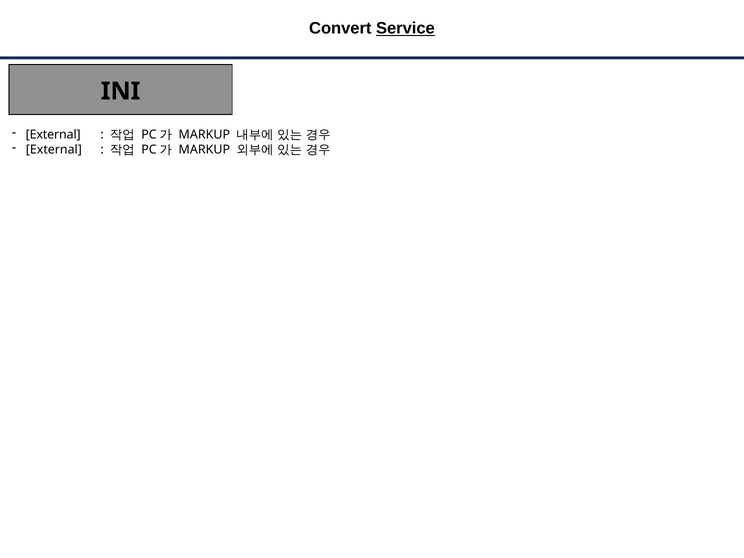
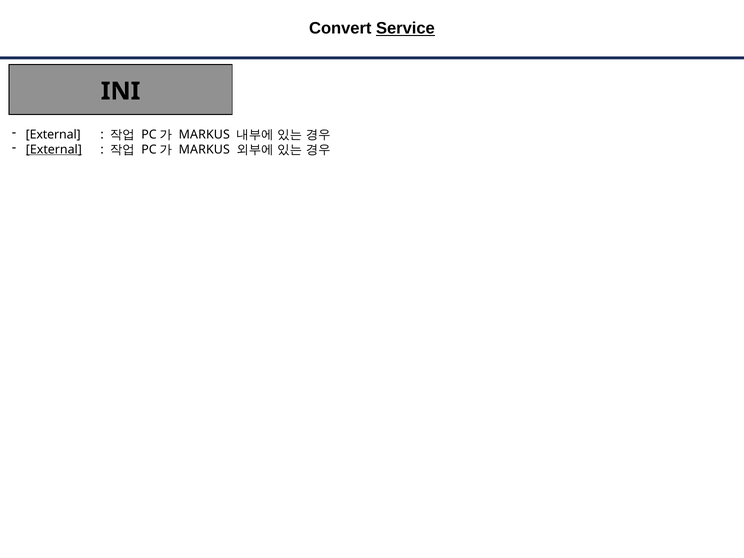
MARKUP: MARKUP -> MARKUS (204, 135)
External underline: none -> present (54, 149)
MARKUP: MARKUP -> MARKUS (204, 149)
